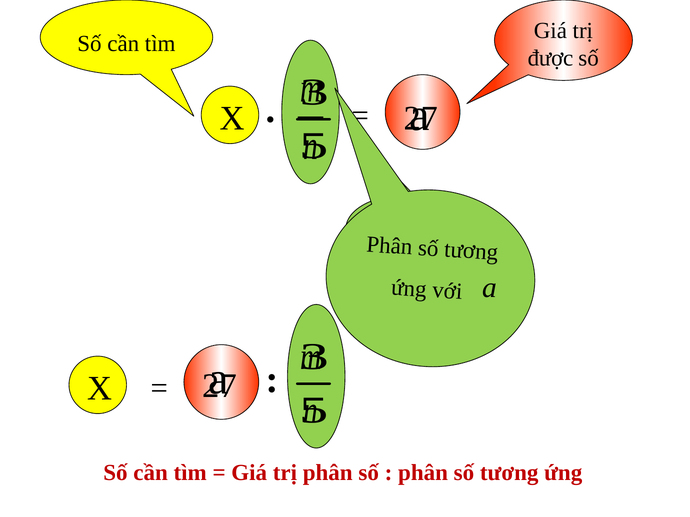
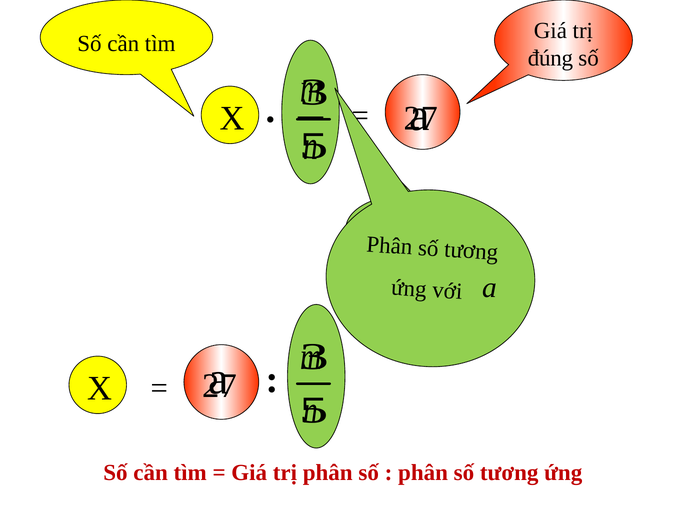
được: được -> đúng (550, 58)
